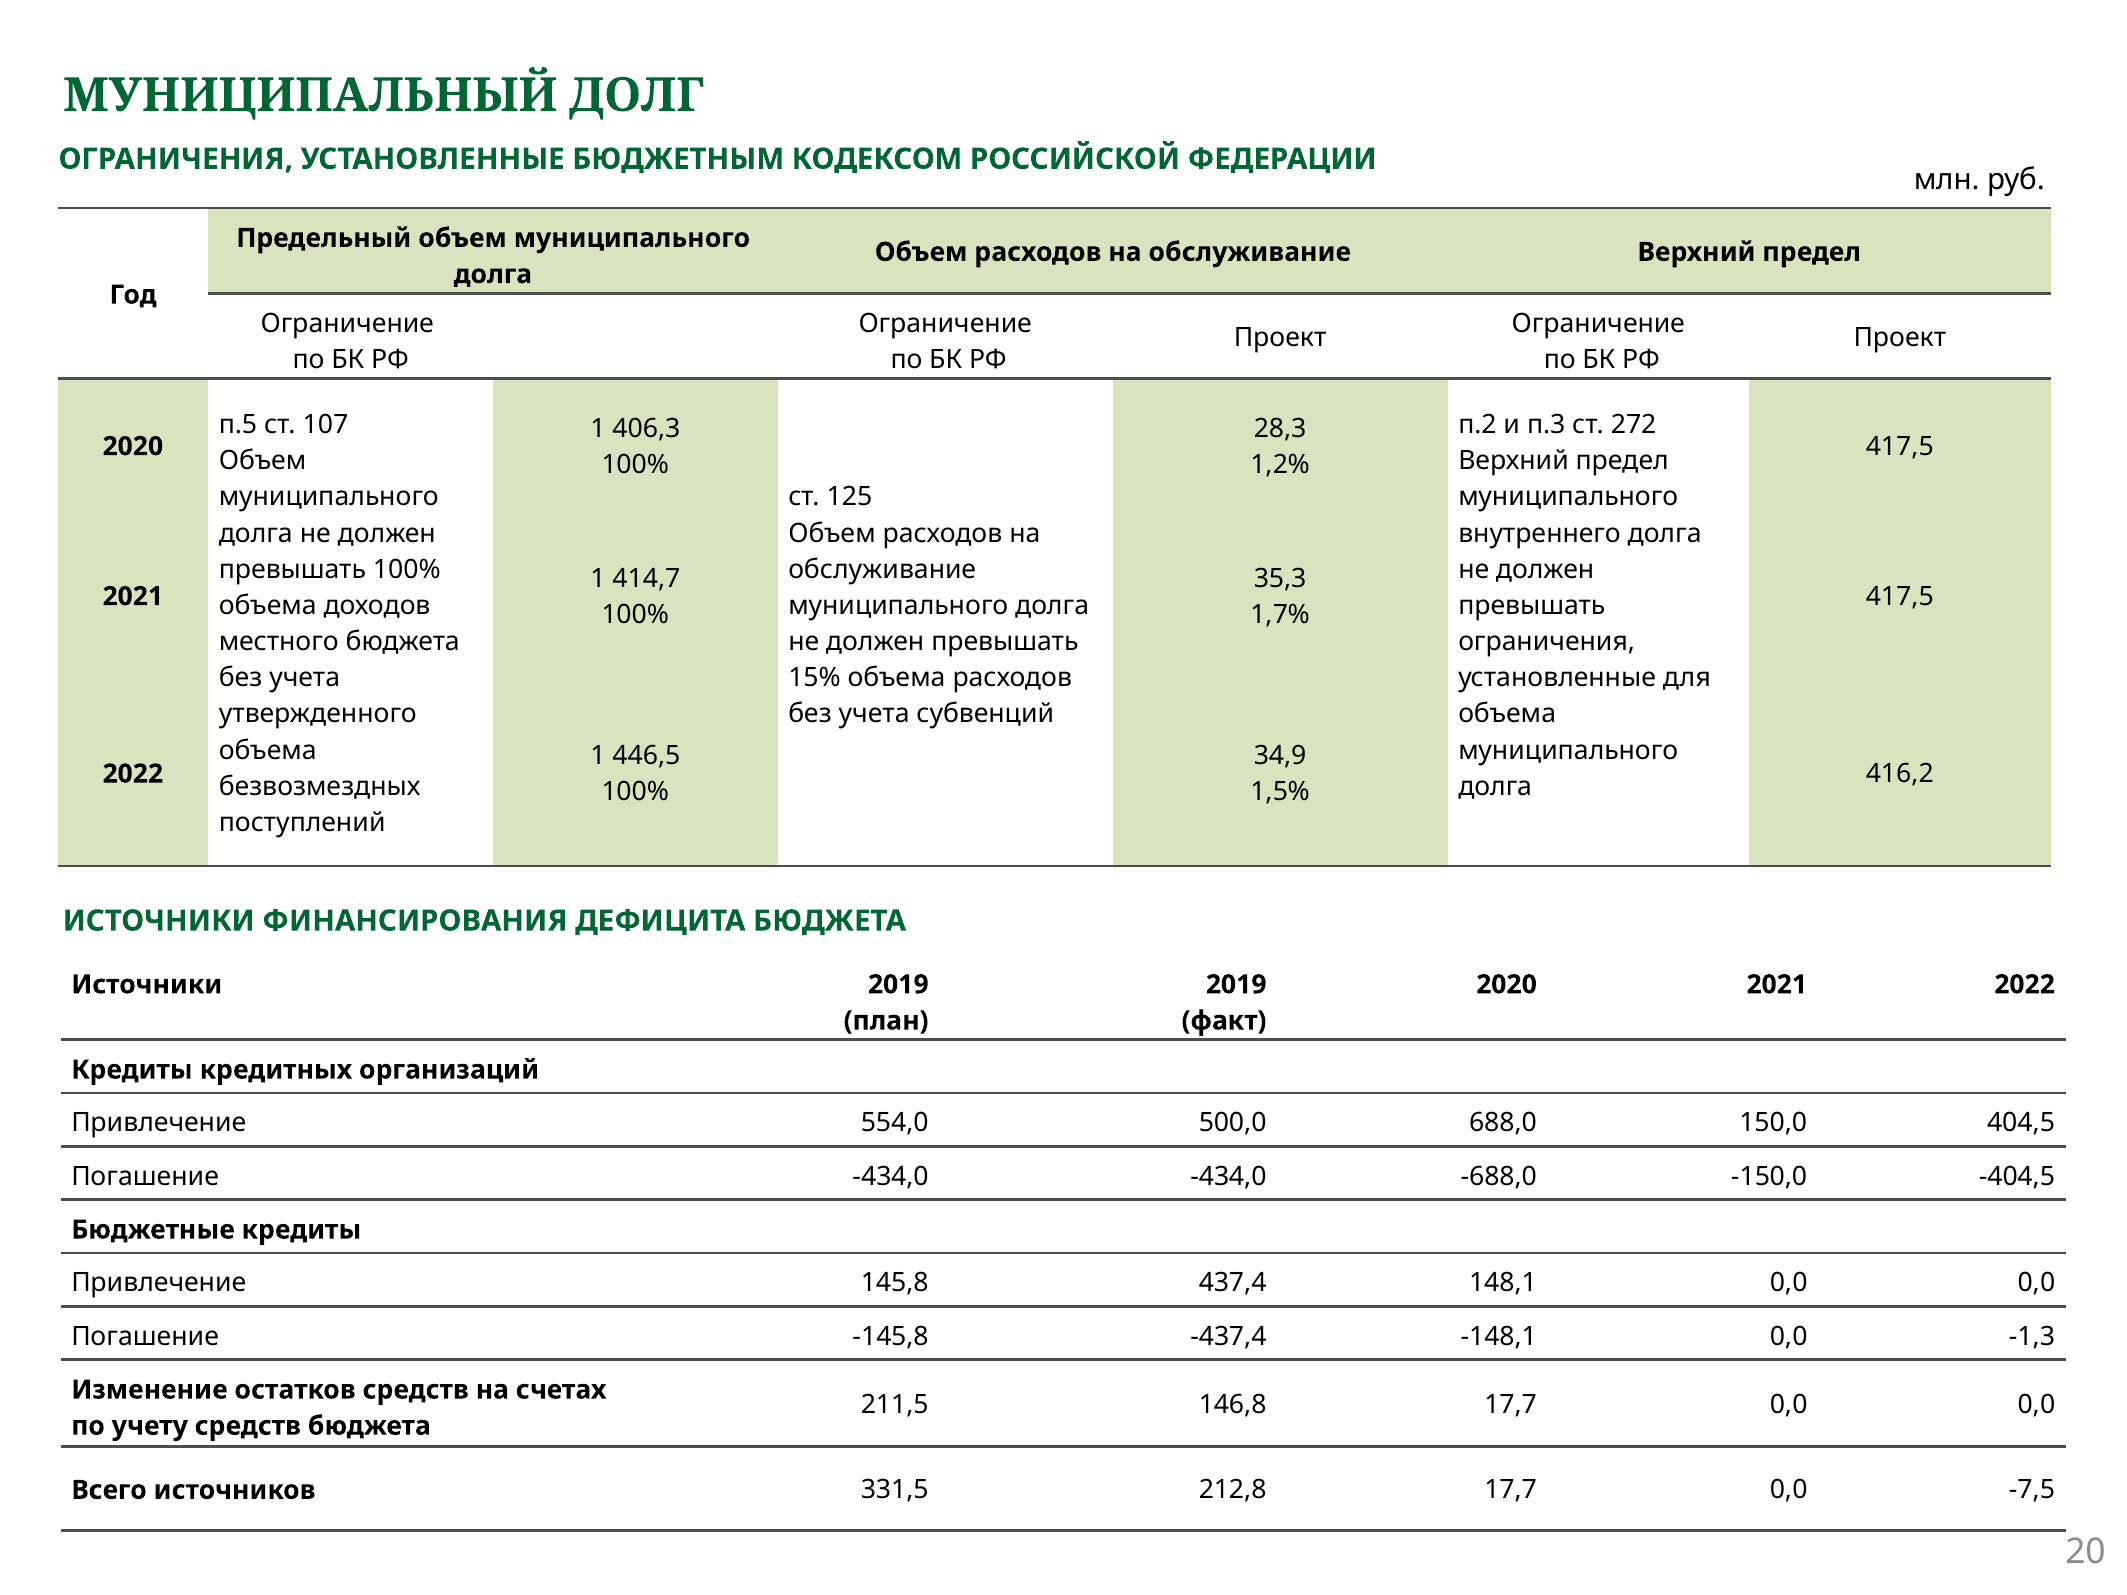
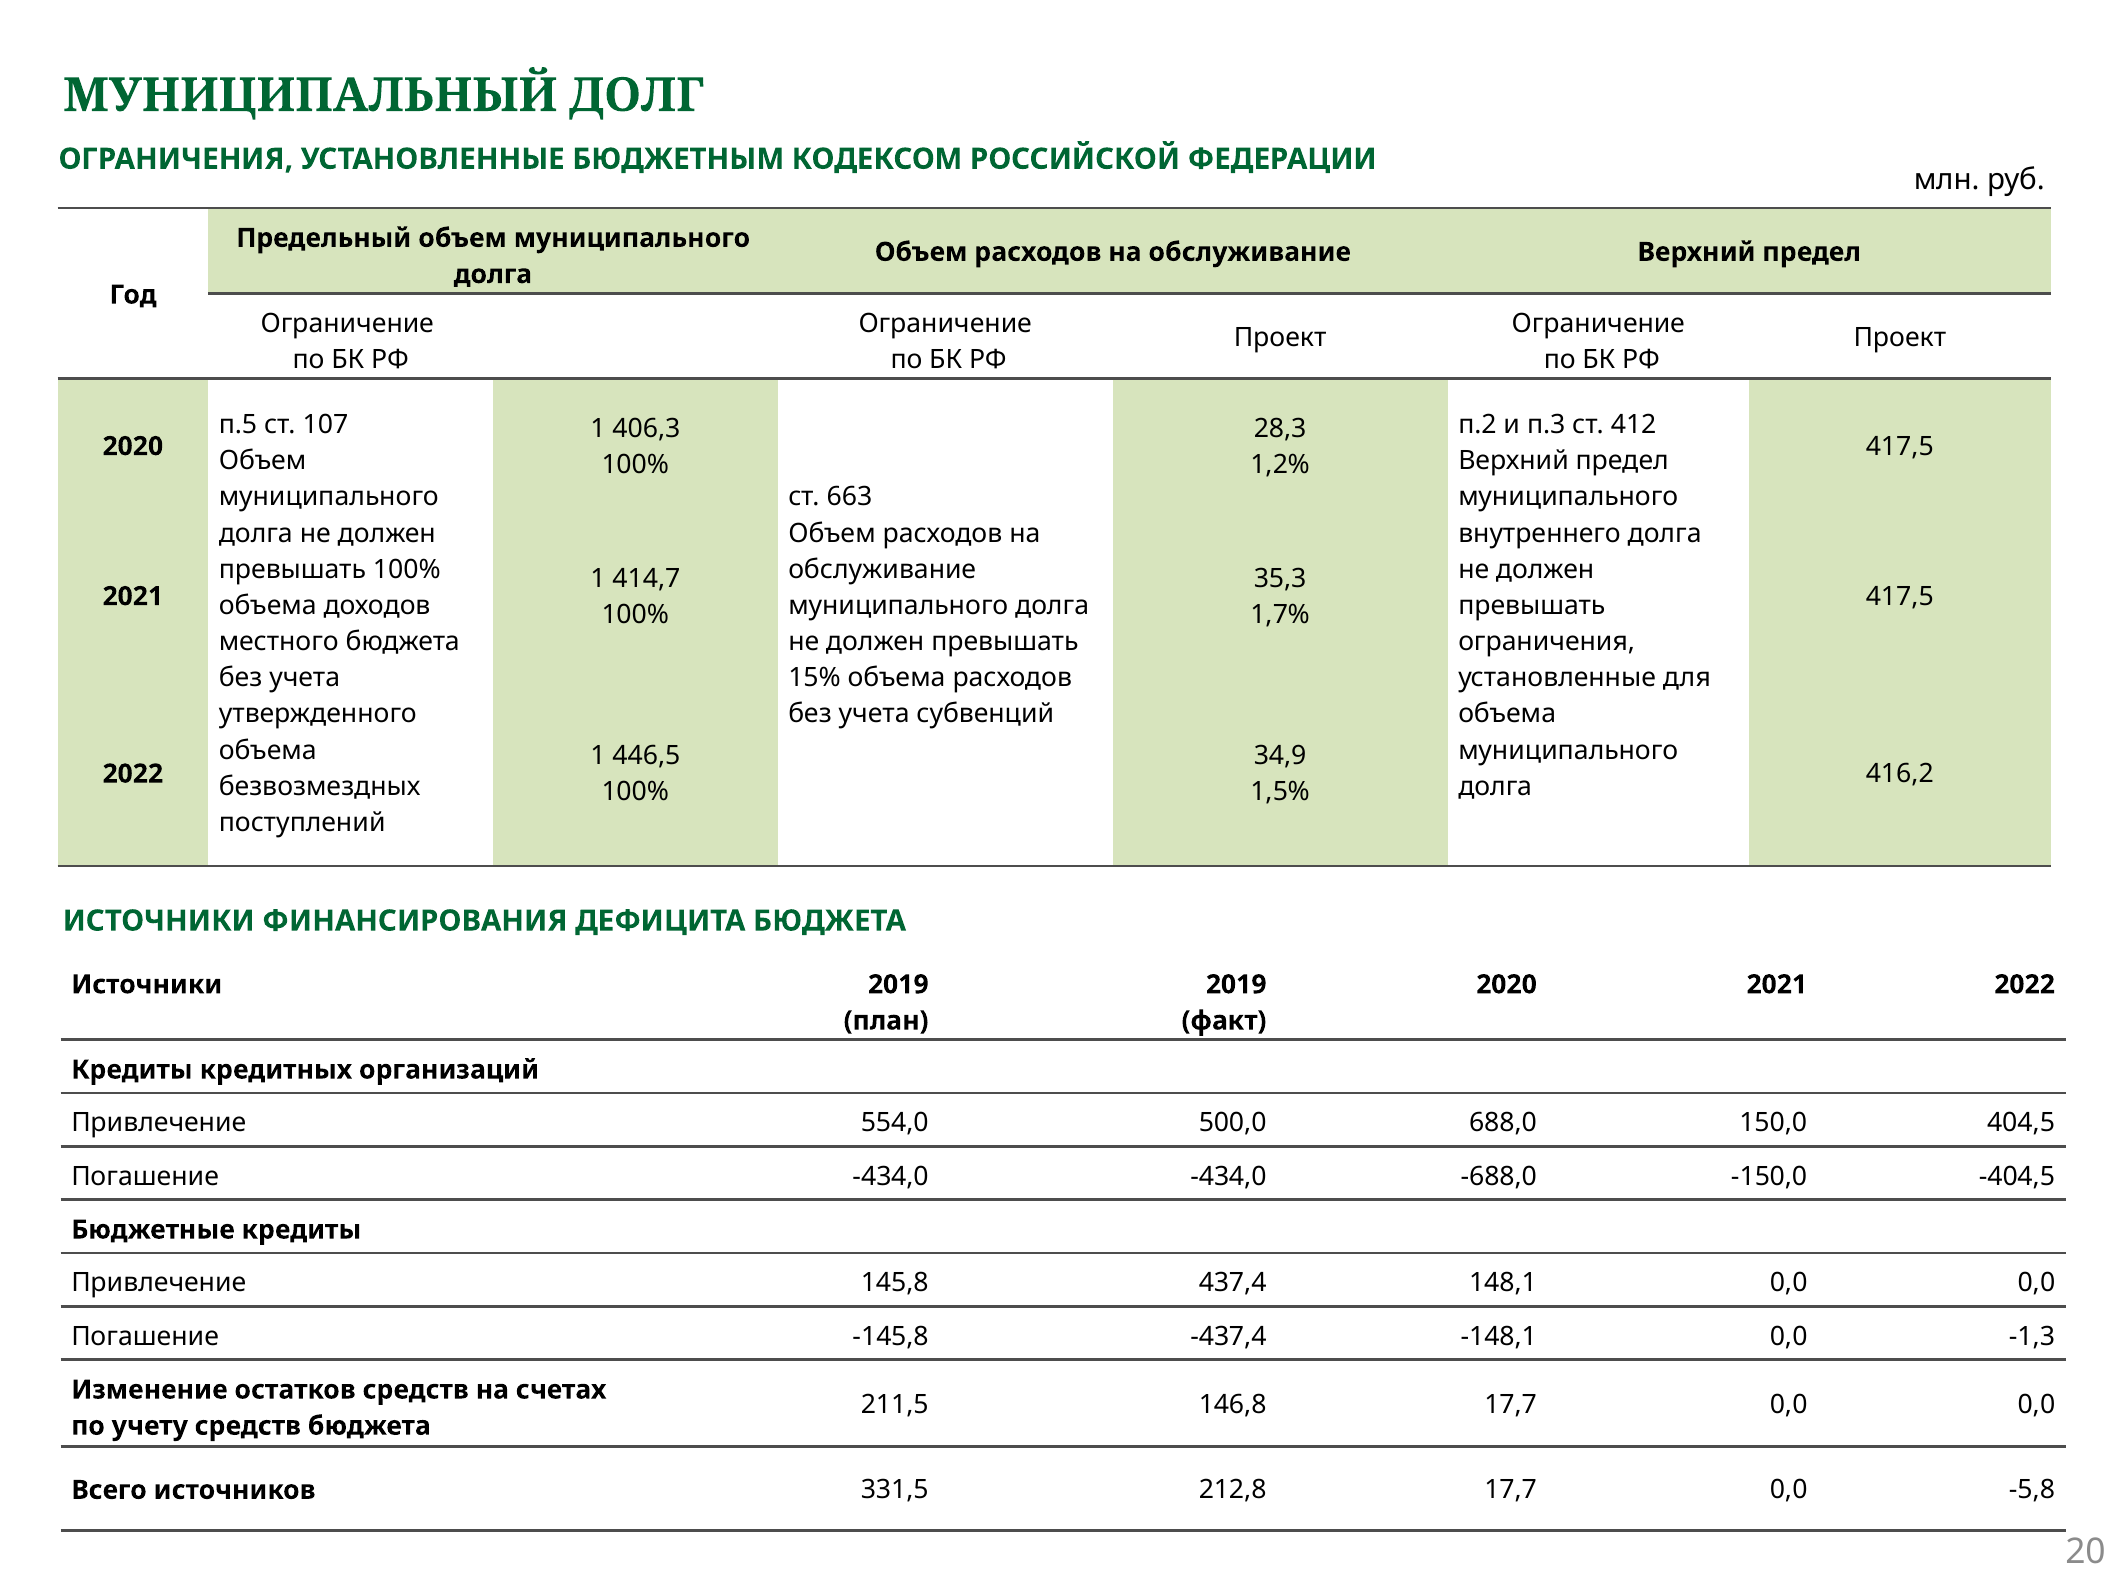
272: 272 -> 412 (1634, 425)
125: 125 -> 663 (849, 497)
-7,5: -7,5 -> -5,8 (2032, 1490)
